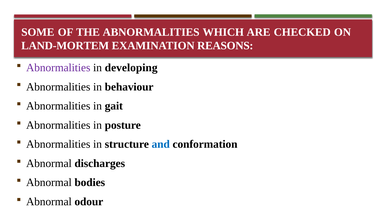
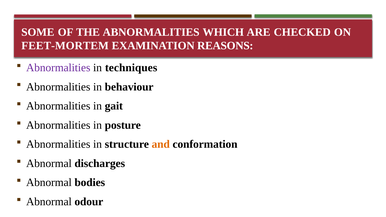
LAND-MORTEM: LAND-MORTEM -> FEET-MORTEM (65, 46)
developing: developing -> techniques (131, 68)
and colour: blue -> orange (161, 144)
